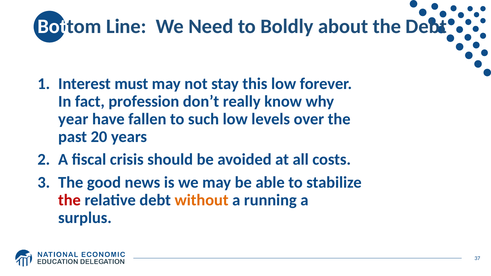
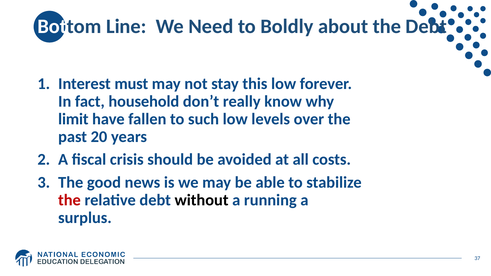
profession: profession -> household (144, 101)
year: year -> limit (73, 119)
without colour: orange -> black (202, 200)
